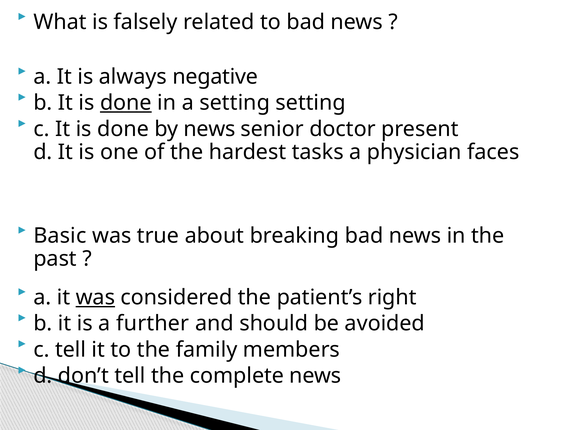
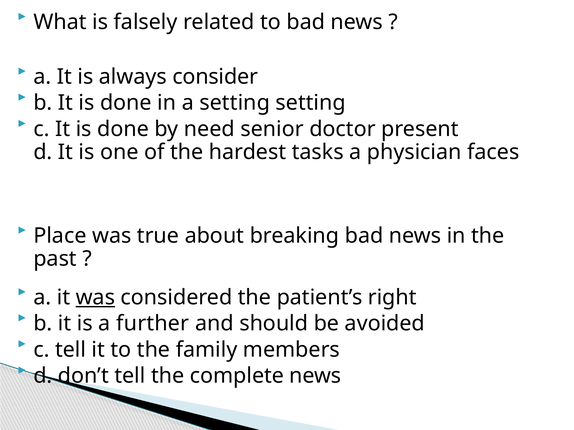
negative: negative -> consider (215, 77)
done underline: present -> none (126, 103)
by news: news -> need (209, 129)
Basic: Basic -> Place (60, 236)
